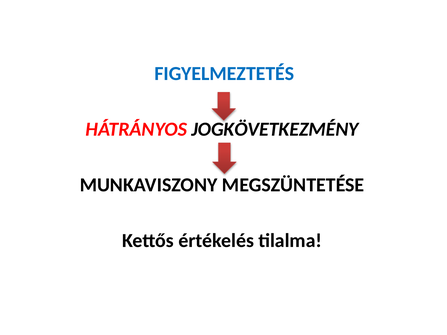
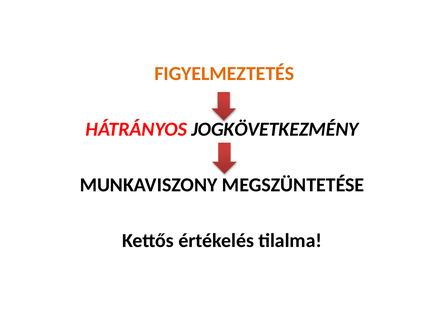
FIGYELMEZTETÉS colour: blue -> orange (224, 74)
